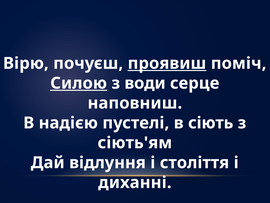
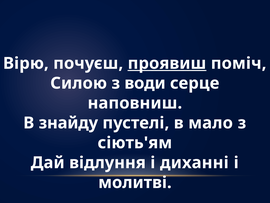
Силою underline: present -> none (79, 83)
надією: надією -> знайду (68, 123)
сіють: сіють -> мало (211, 123)
століття: століття -> диханні (194, 162)
диханні: диханні -> молитві (135, 182)
